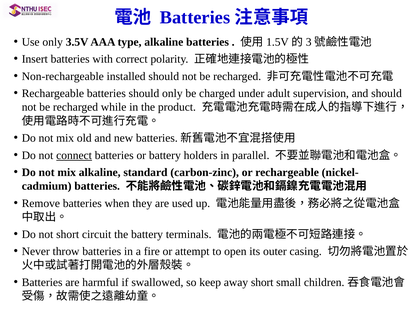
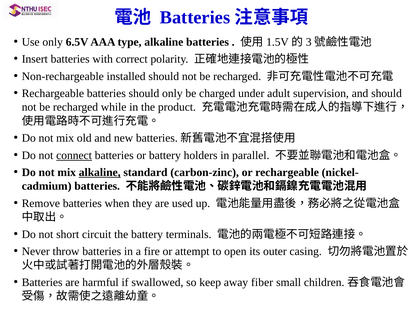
3.5V: 3.5V -> 6.5V (77, 42)
alkaline underline: none -> present (100, 173)
away short: short -> fiber (262, 283)
